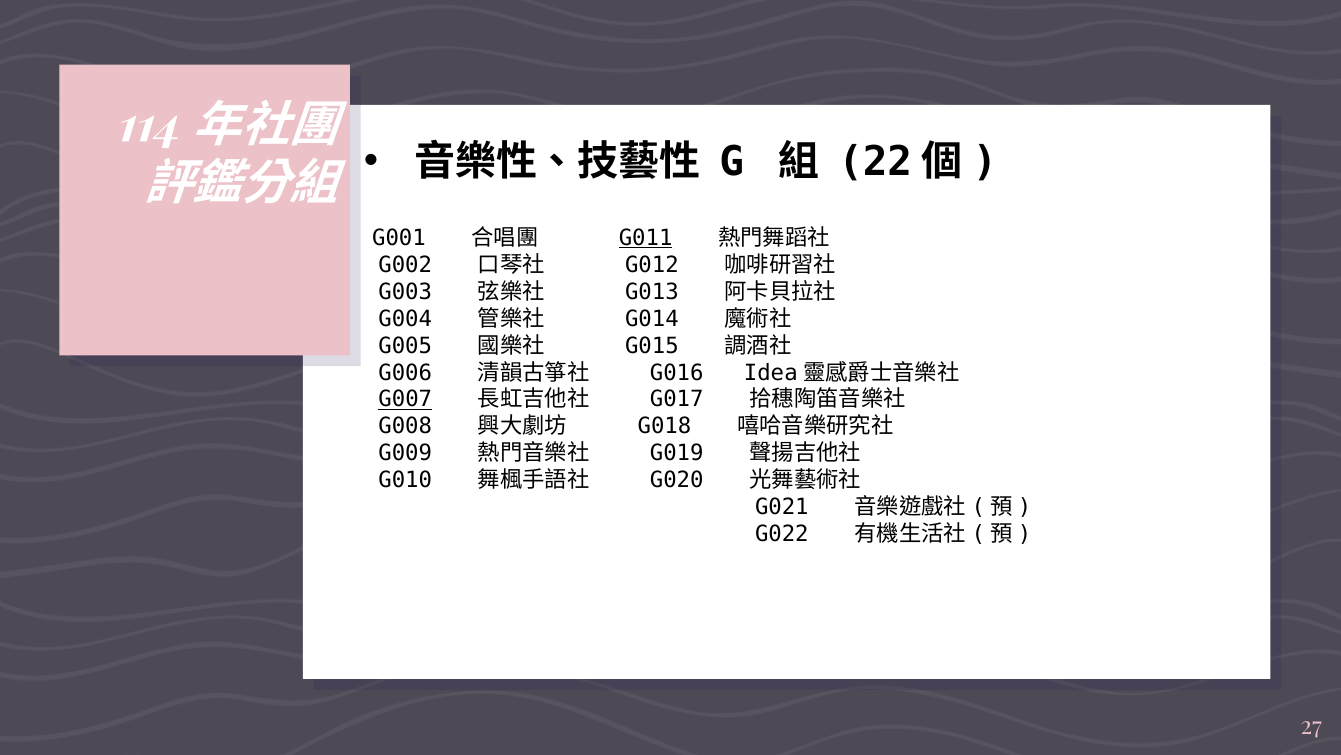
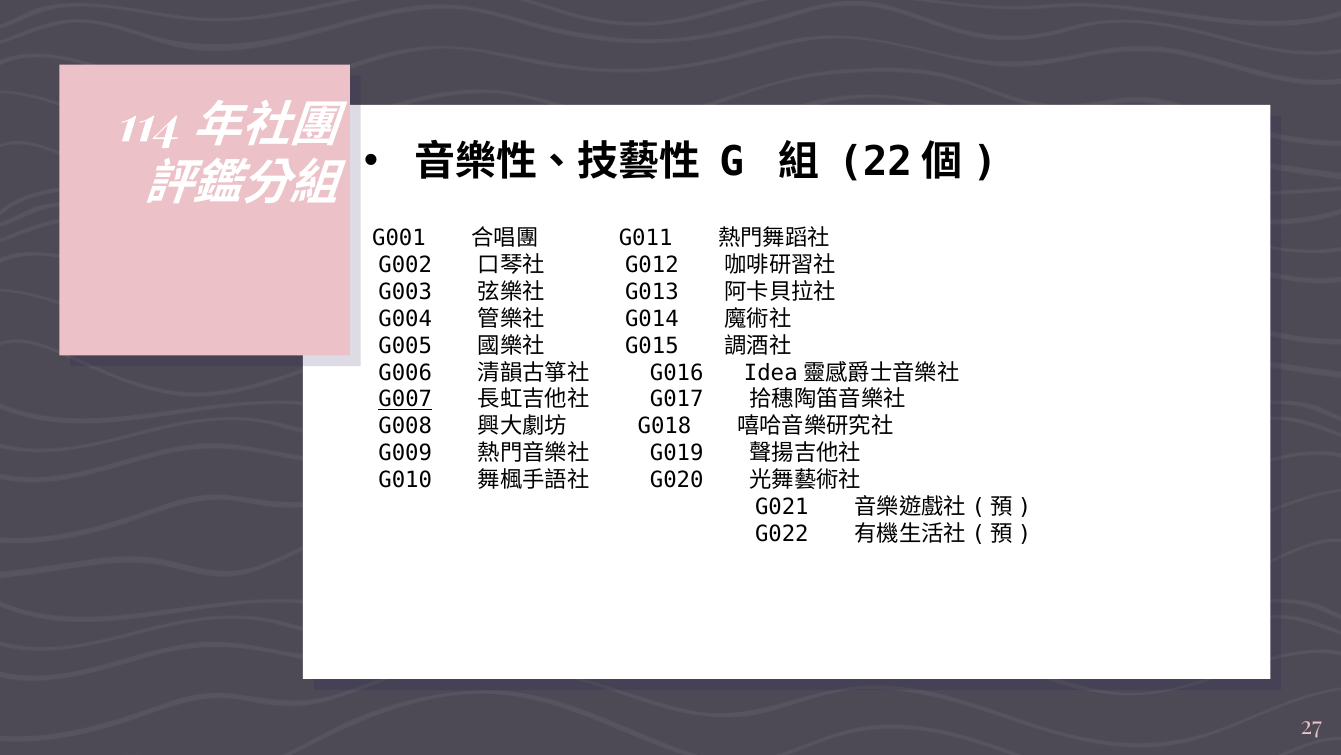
G011 underline: present -> none (646, 238)
